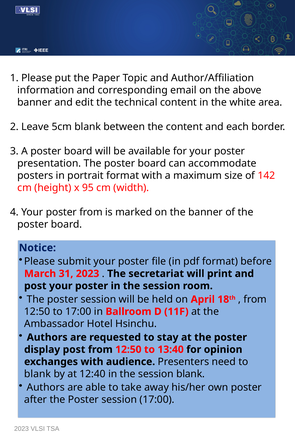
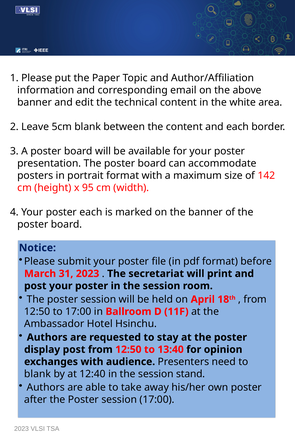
poster from: from -> each (91, 212)
session blank: blank -> stand (191, 374)
